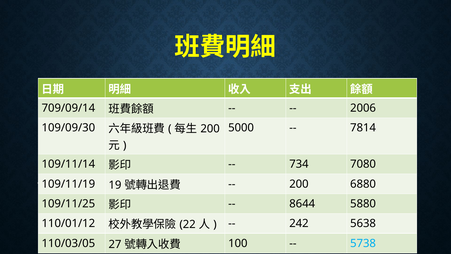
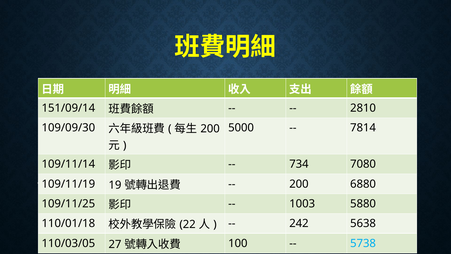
709/09/14: 709/09/14 -> 151/09/14 (68, 108)
2006: 2006 -> 2810 (363, 108)
8644: 8644 -> 1003 (302, 204)
110/01/12: 110/01/12 -> 110/01/18 (68, 223)
